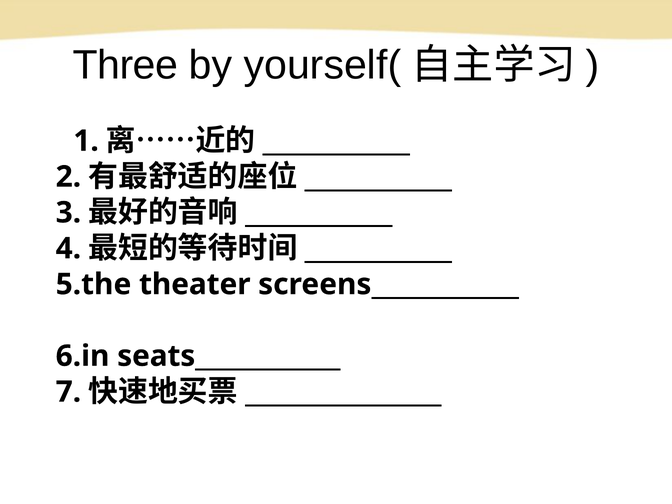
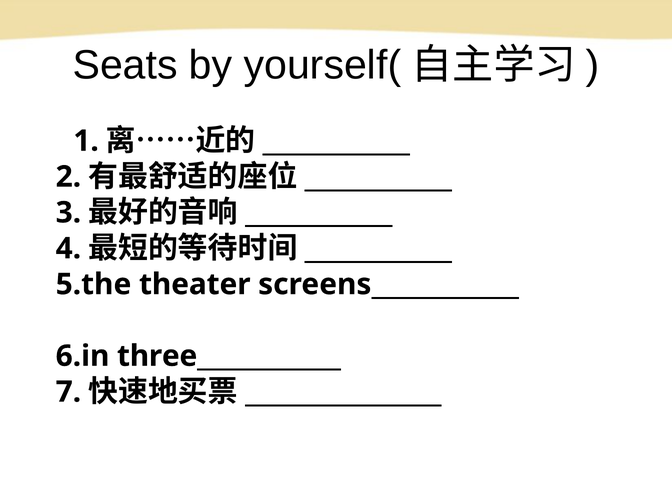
Three: Three -> Seats (125, 65)
seats____________: seats____________ -> three____________ (229, 356)
